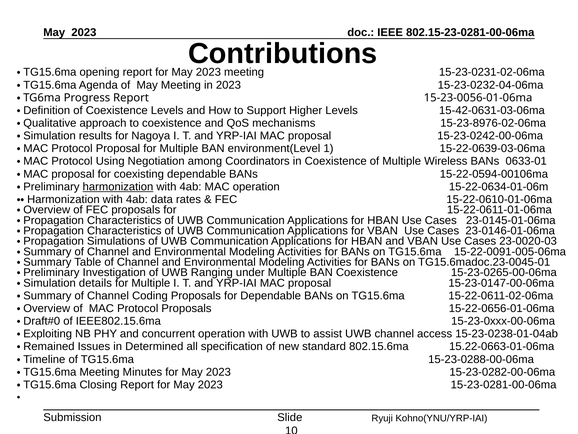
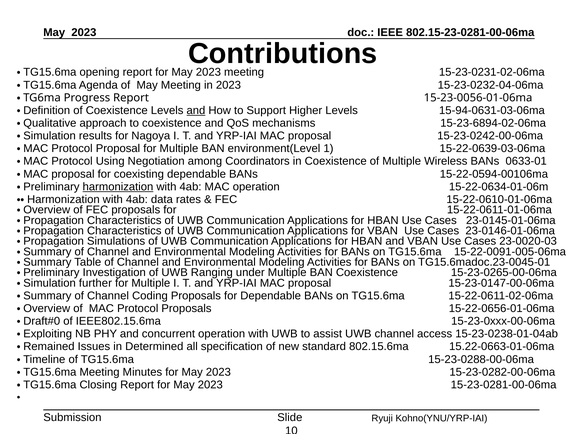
and underline: none -> present (196, 110)
15-42-0631-03-06ma: 15-42-0631-03-06ma -> 15-94-0631-03-06ma (492, 110)
15-23-8976-02-06ma: 15-23-8976-02-06ma -> 15-23-6894-02-06ma (493, 123)
details: details -> further (95, 283)
